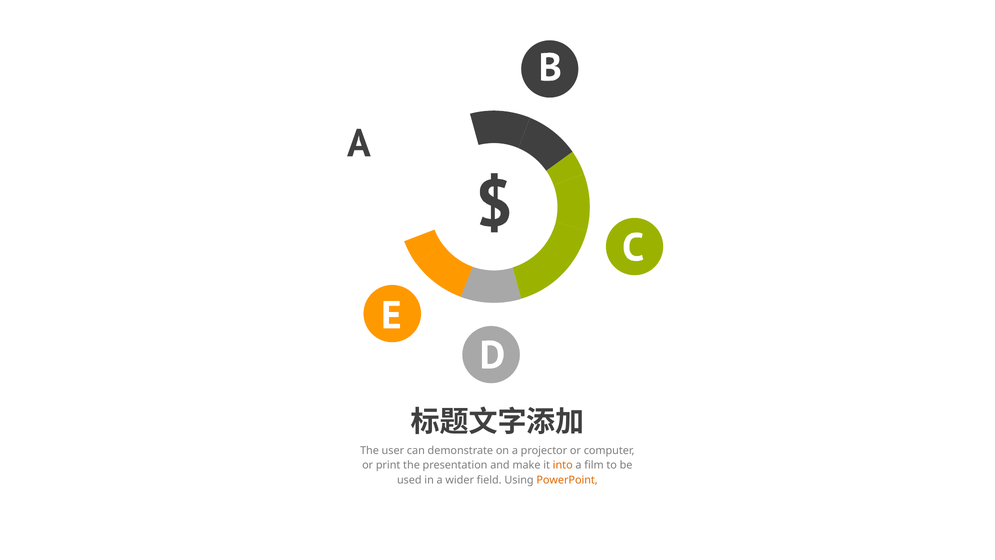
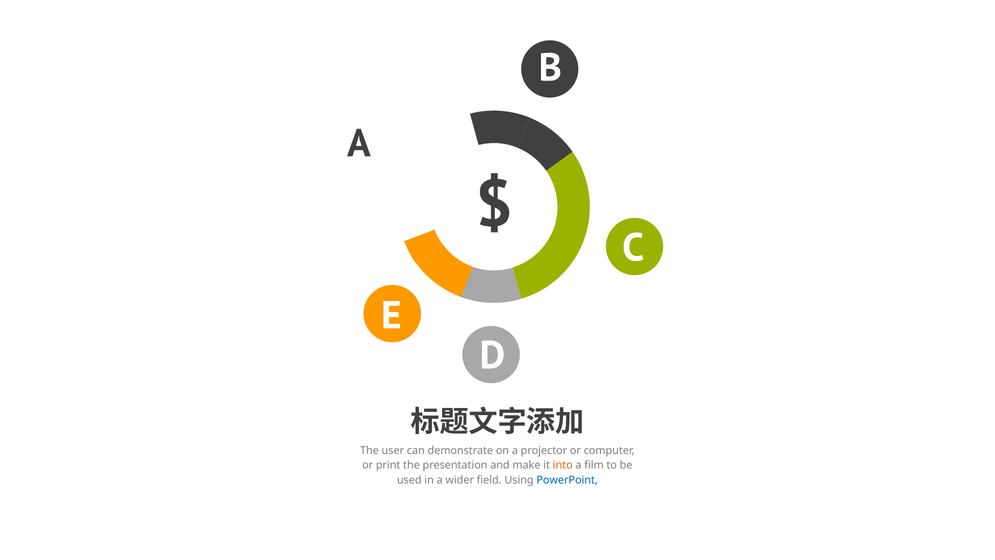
PowerPoint colour: orange -> blue (567, 480)
